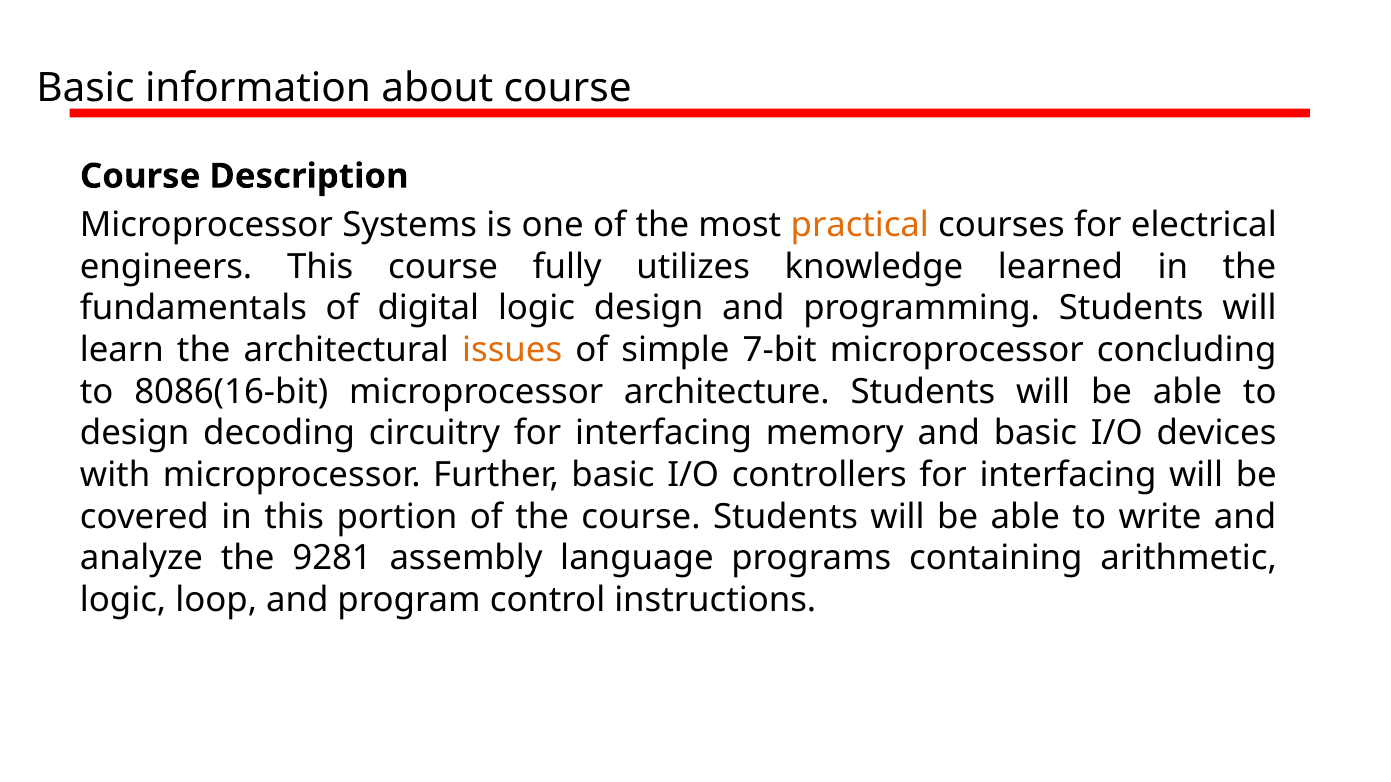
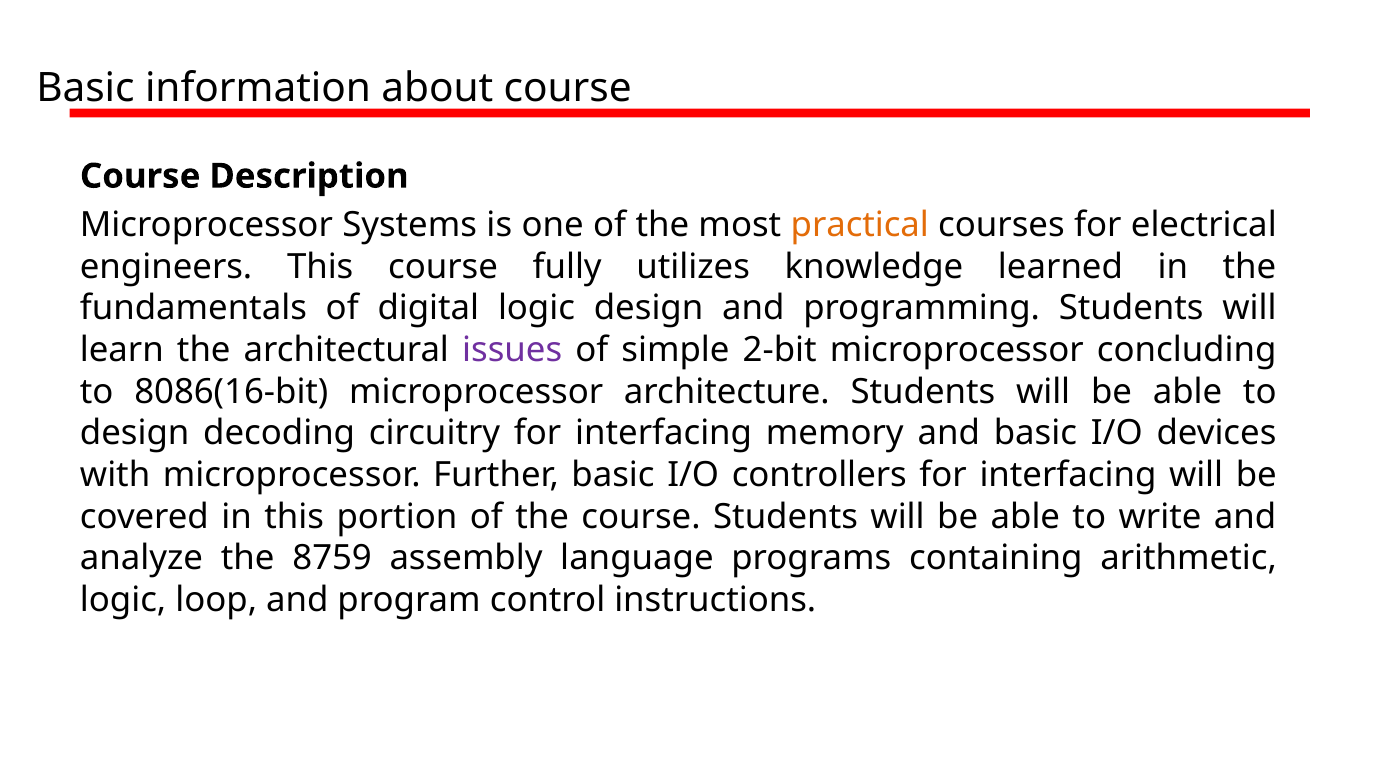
issues colour: orange -> purple (512, 350)
7-bit: 7-bit -> 2-bit (780, 350)
9281: 9281 -> 8759 (332, 559)
